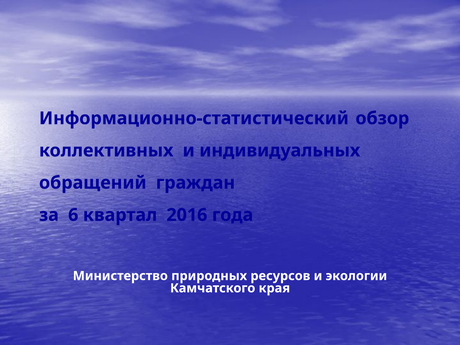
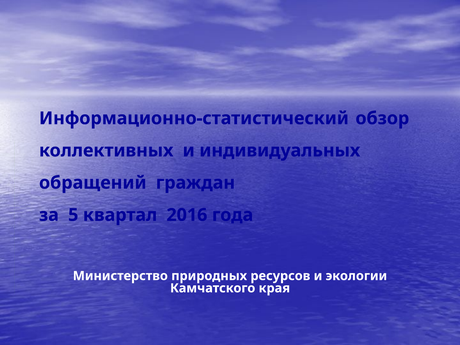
6: 6 -> 5 (73, 215)
